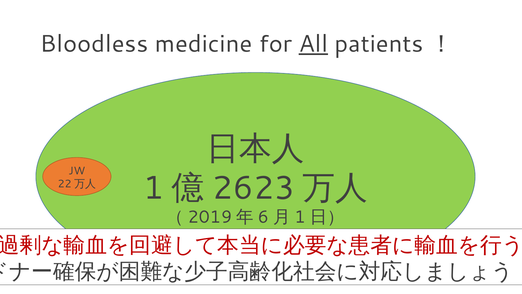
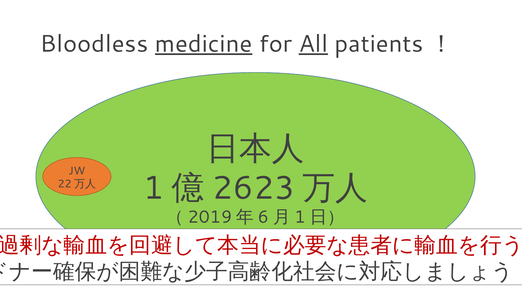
medicine underline: none -> present (204, 44)
